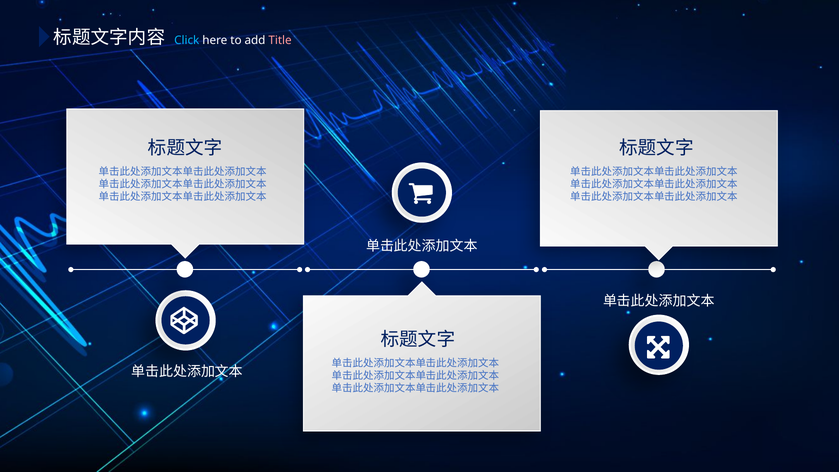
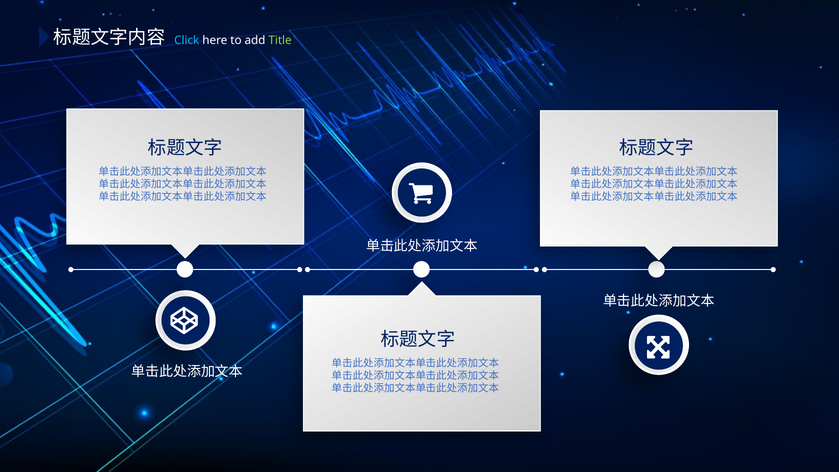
Title colour: pink -> light green (280, 40)
